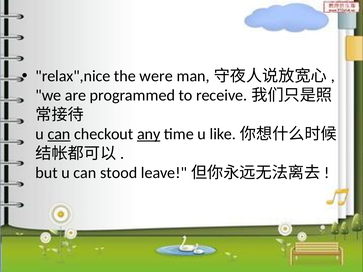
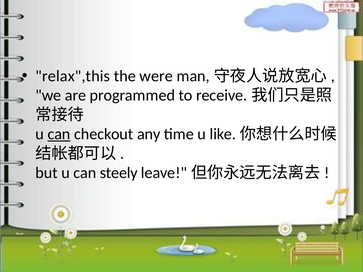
relax",nice: relax",nice -> relax",this (73, 76)
any underline: present -> none (149, 134)
stood: stood -> steely (119, 173)
